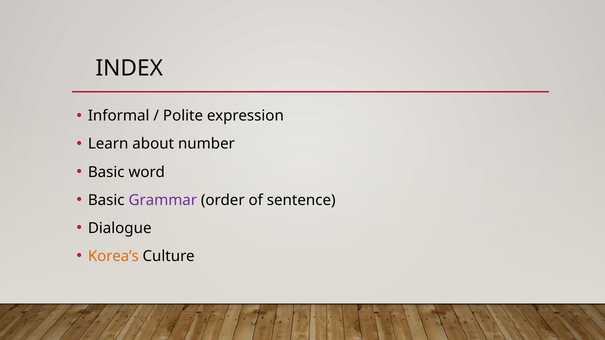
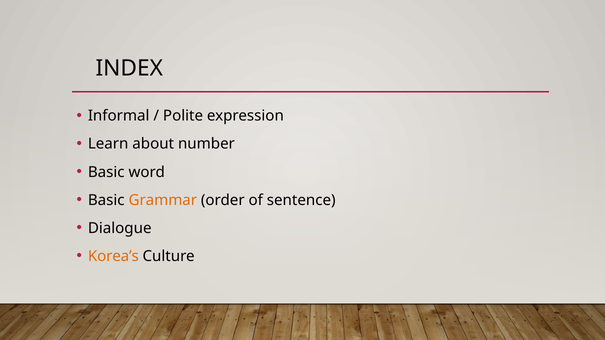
Grammar colour: purple -> orange (163, 200)
